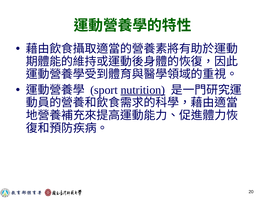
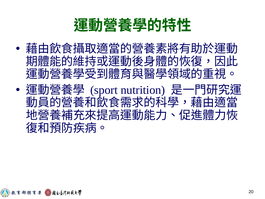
nutrition underline: present -> none (143, 90)
